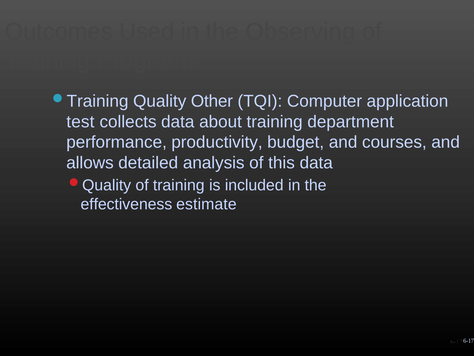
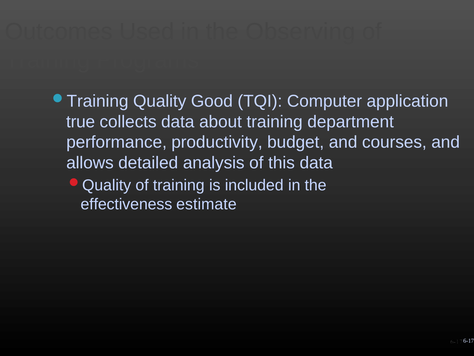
Other: Other -> Good (212, 101)
test: test -> true (81, 122)
